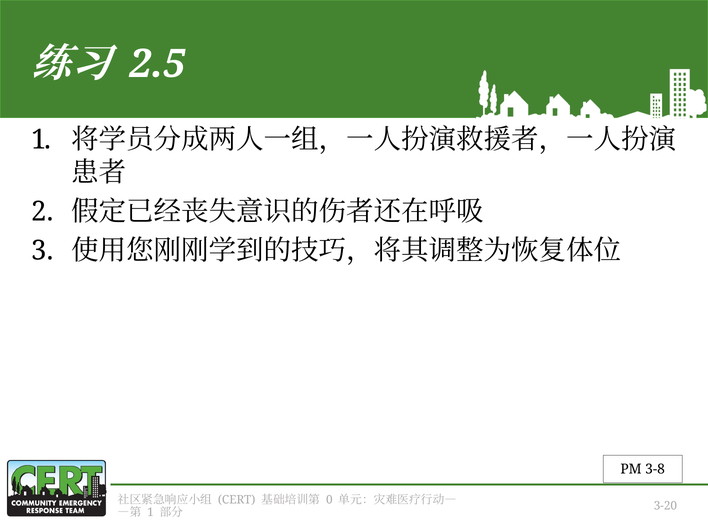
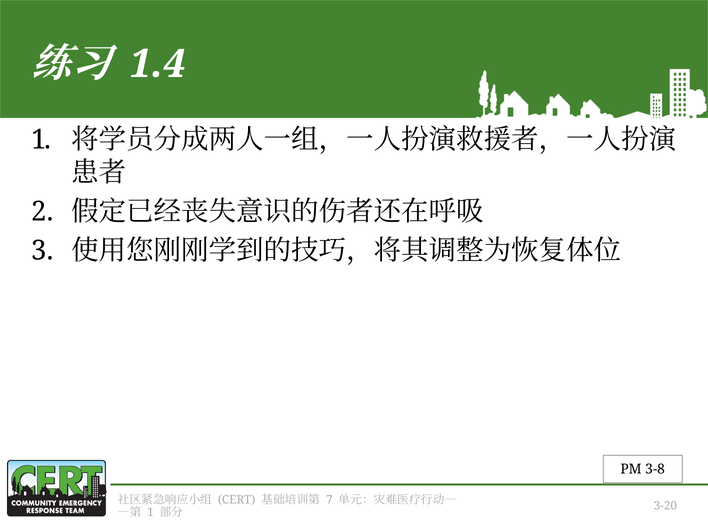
2.5: 2.5 -> 1.4 (157, 64)
0: 0 -> 7 (329, 500)
